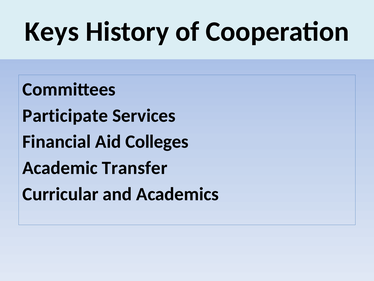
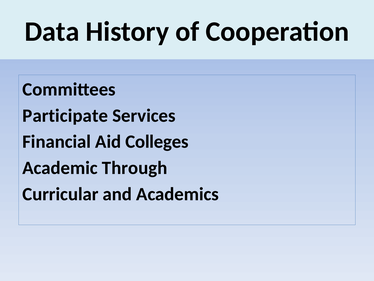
Keys: Keys -> Data (52, 32)
Transfer: Transfer -> Through (135, 168)
